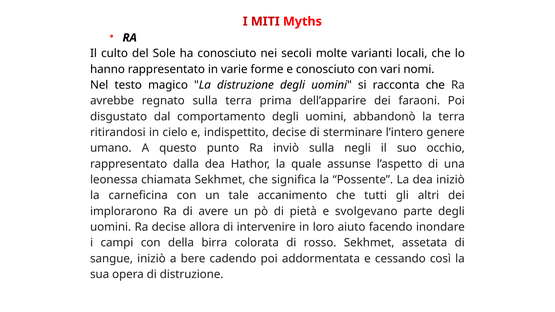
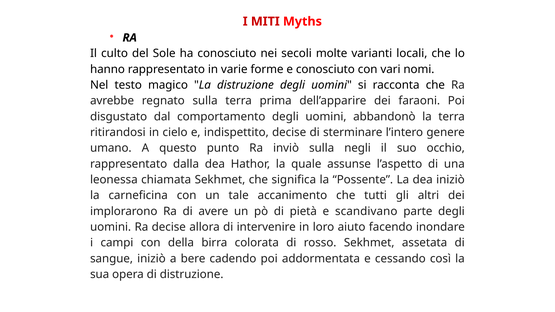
svolgevano: svolgevano -> scandivano (366, 211)
